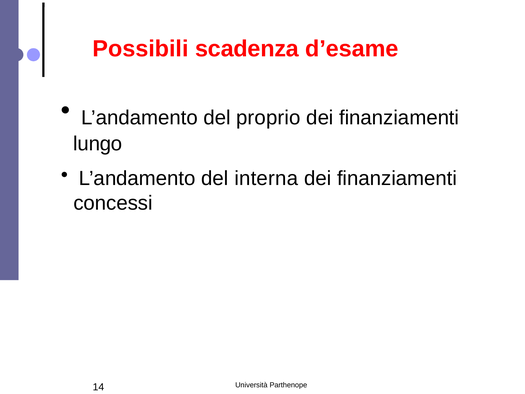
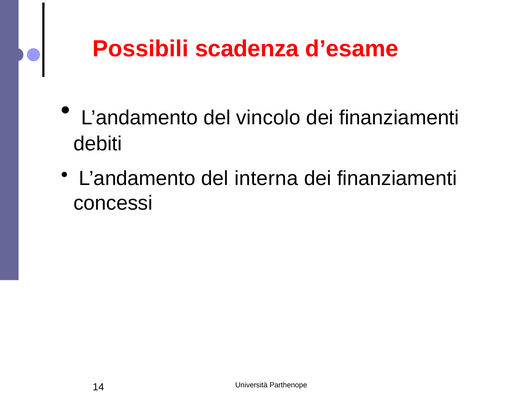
proprio: proprio -> vincolo (268, 118)
lungo: lungo -> debiti (98, 144)
